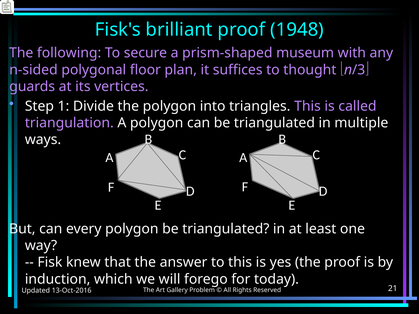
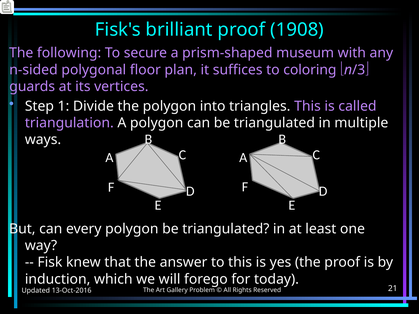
1948: 1948 -> 1908 (297, 30)
thought: thought -> coloring (310, 70)
